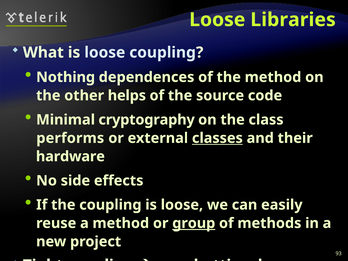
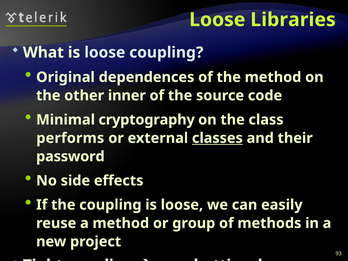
Nothing: Nothing -> Original (65, 77)
helps: helps -> inner (127, 96)
hardware: hardware -> password (70, 156)
group underline: present -> none (194, 223)
